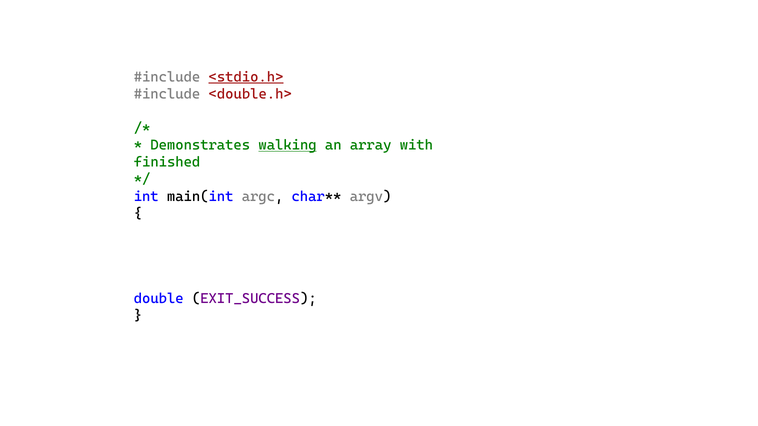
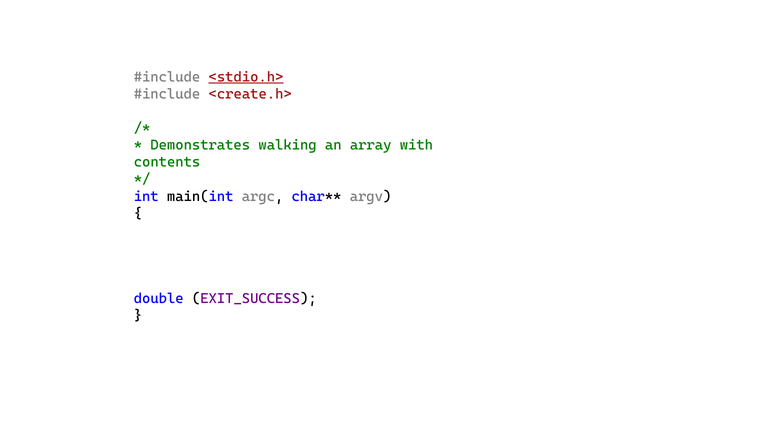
<double.h>: <double.h> -> <create.h> (250, 94)
walking underline: present -> none (288, 145)
finished: finished -> contents (167, 162)
